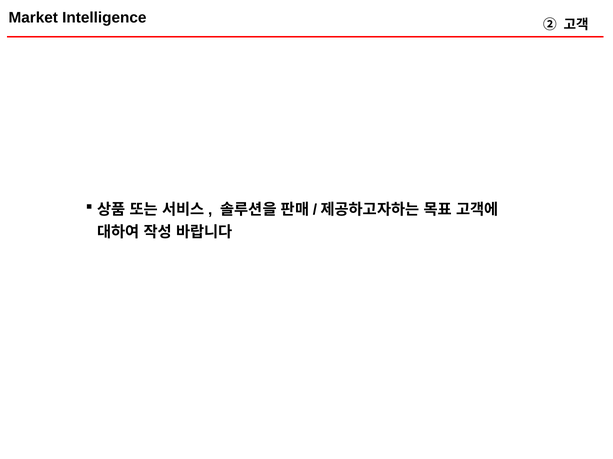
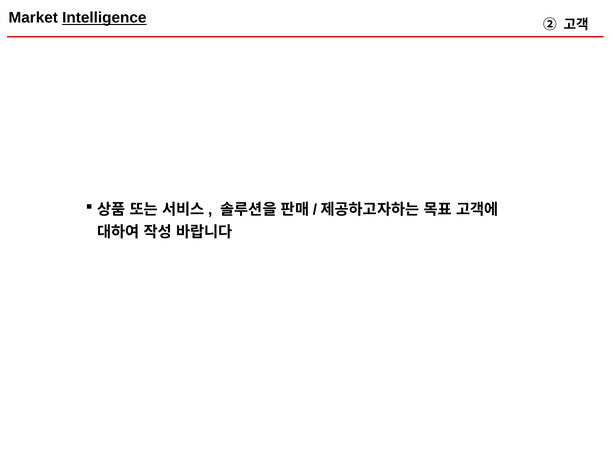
Intelligence underline: none -> present (104, 18)
